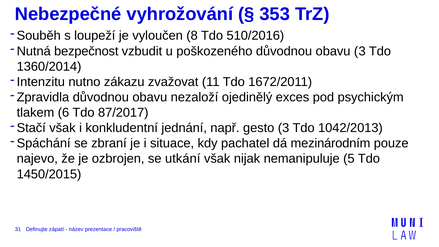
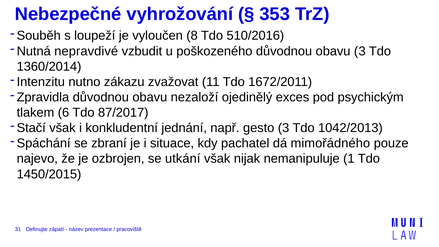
bezpečnost: bezpečnost -> nepravdivé (86, 51)
mezinárodním: mezinárodním -> mimořádného (330, 143)
5: 5 -> 1 (349, 159)
